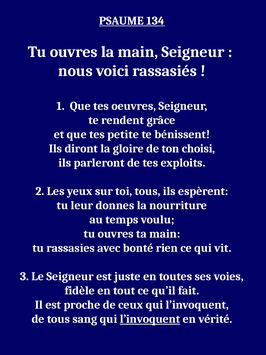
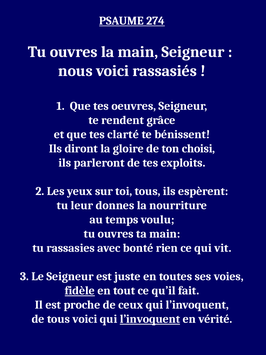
134: 134 -> 274 (155, 21)
petite: petite -> clarté (123, 134)
fidèle underline: none -> present (80, 290)
tous sang: sang -> voici (85, 319)
